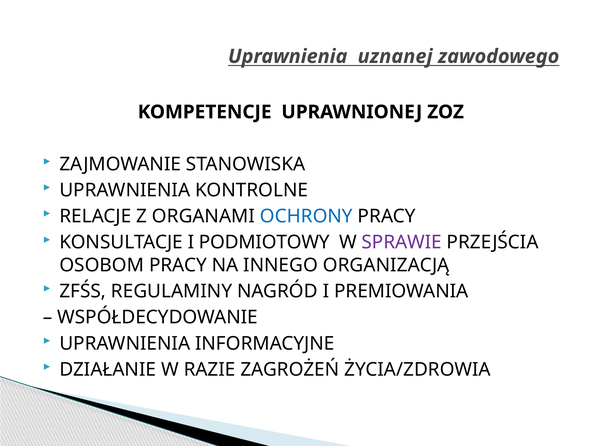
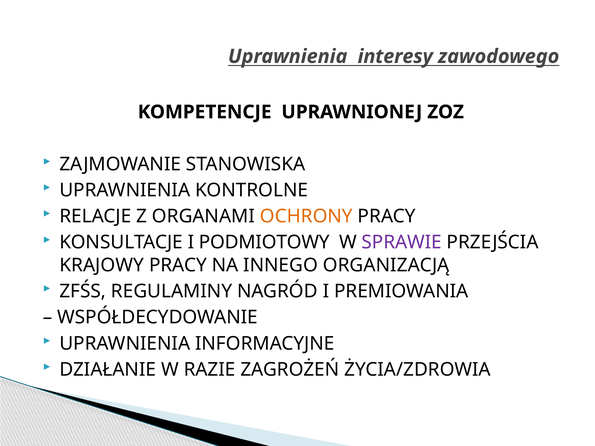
uznanej: uznanej -> interesy (395, 56)
OCHRONY colour: blue -> orange (306, 216)
OSOBOM: OSOBOM -> KRAJOWY (102, 265)
